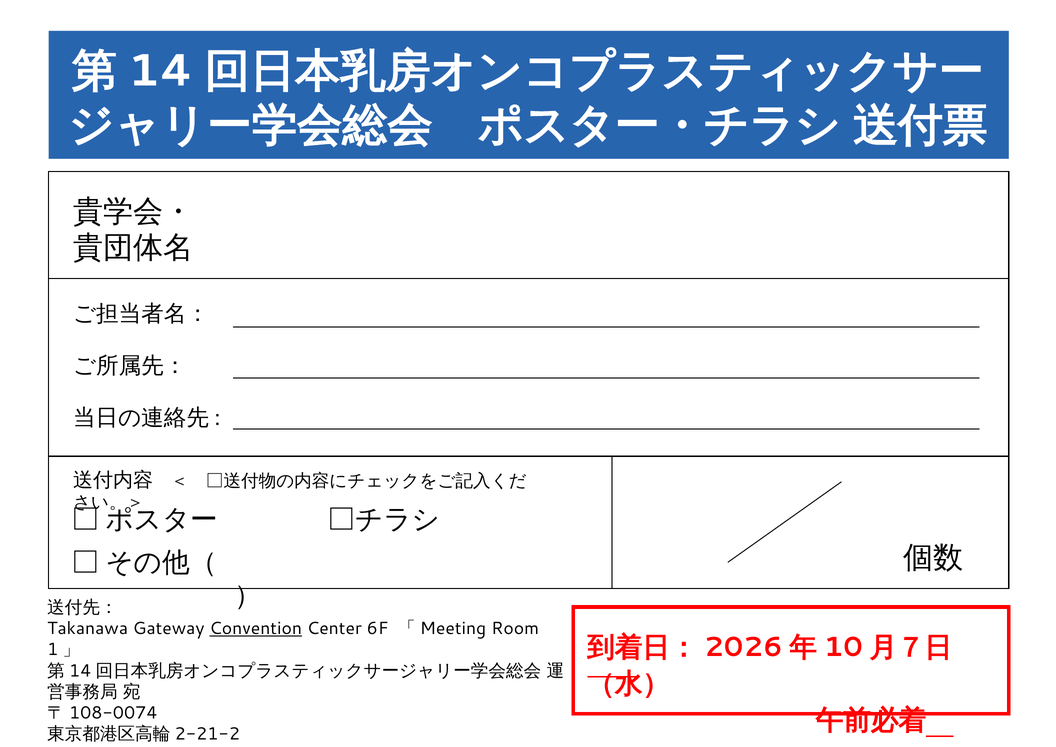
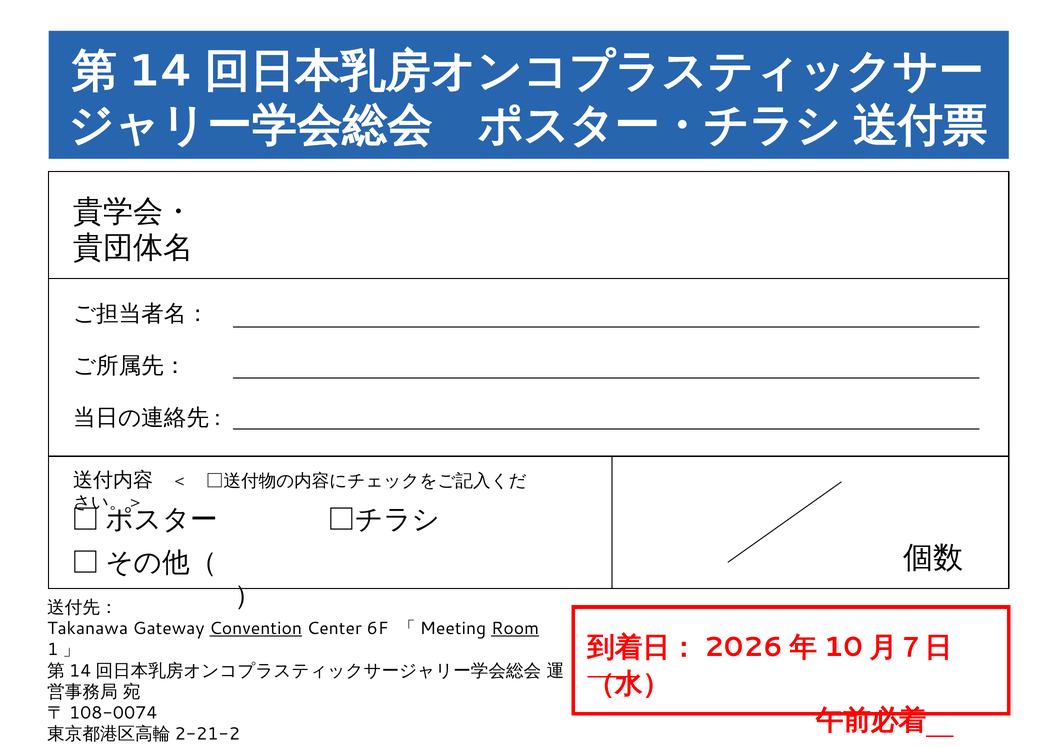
Room underline: none -> present (515, 628)
